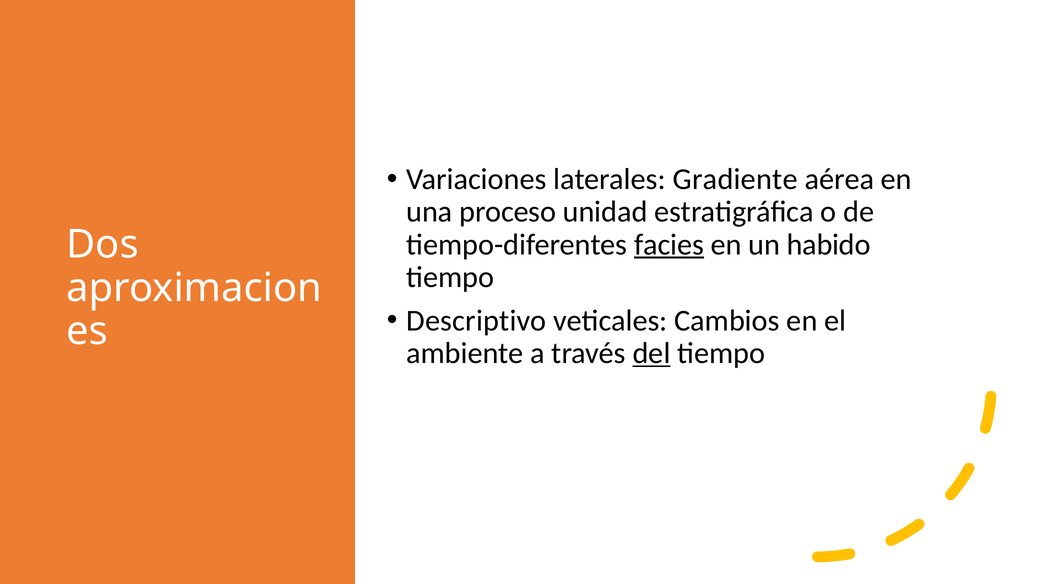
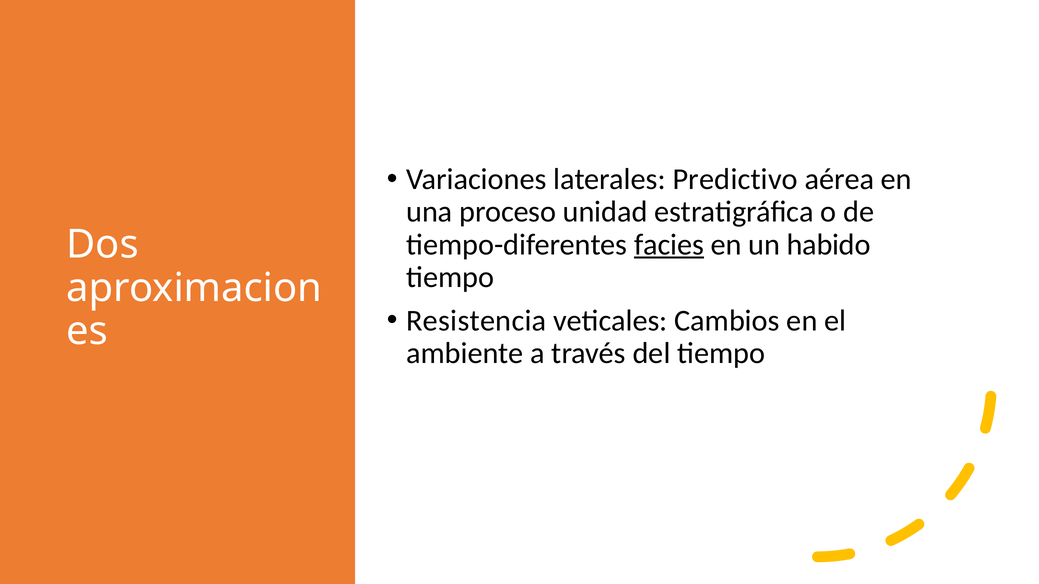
Gradiente: Gradiente -> Predictivo (735, 179)
Descriptivo: Descriptivo -> Resistencia (476, 321)
del underline: present -> none (652, 354)
